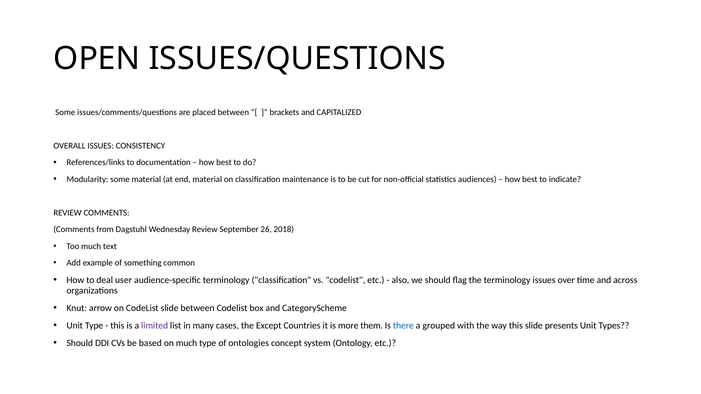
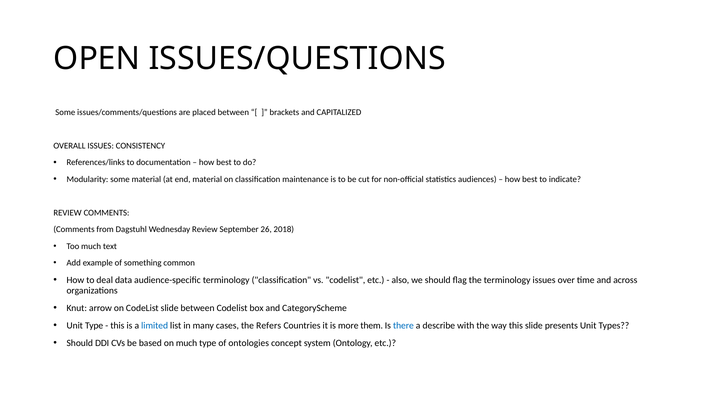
user: user -> data (124, 280)
limited colour: purple -> blue (155, 326)
Except: Except -> Refers (269, 326)
grouped: grouped -> describe (439, 326)
